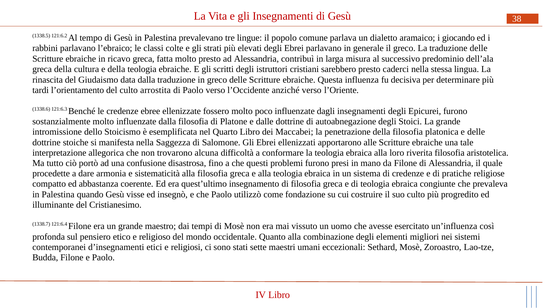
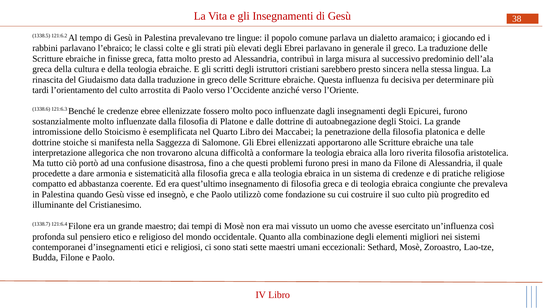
ricavo: ricavo -> finisse (119, 59)
caderci: caderci -> sincera (396, 69)
